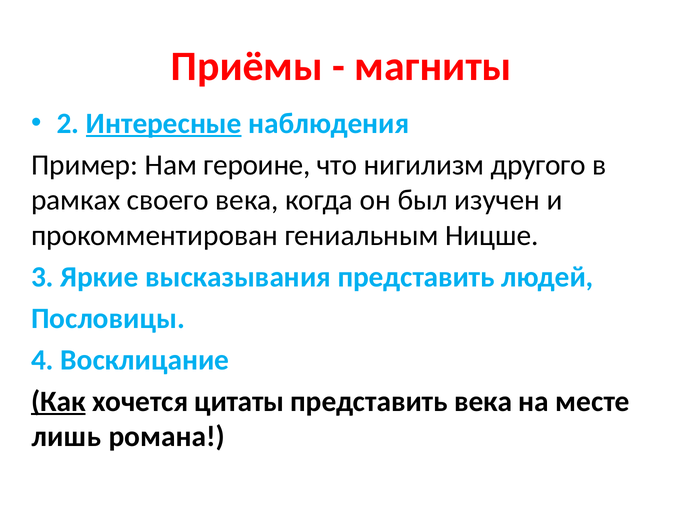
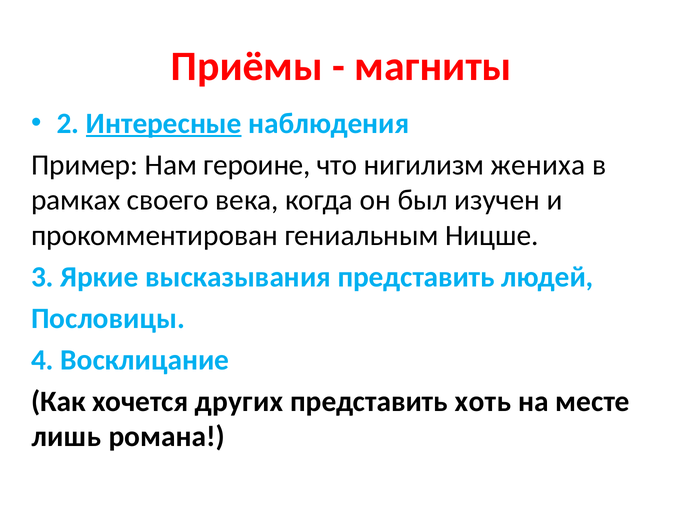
другого: другого -> жениха (538, 165)
Как underline: present -> none (58, 401)
цитаты: цитаты -> других (239, 401)
представить века: века -> хоть (483, 401)
